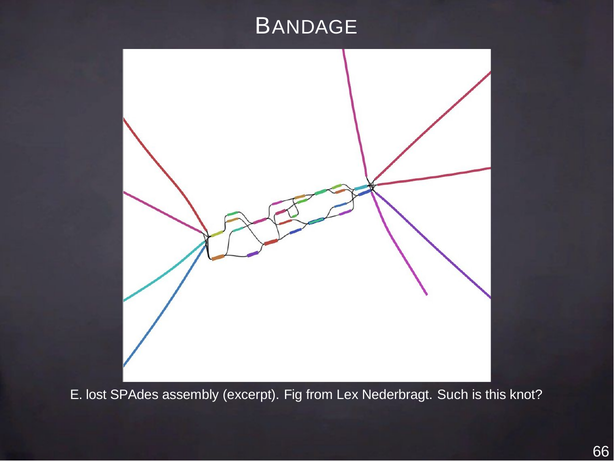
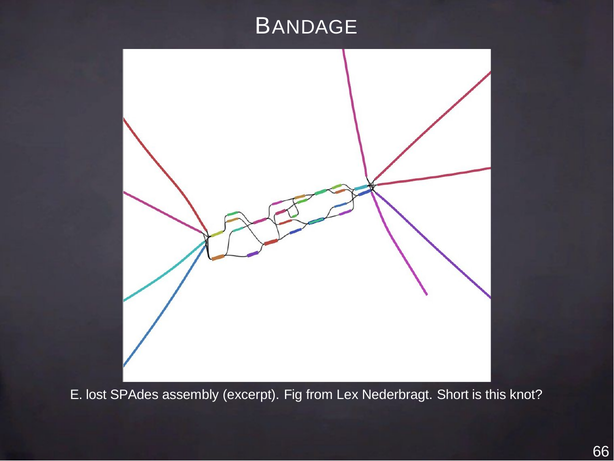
Such: Such -> Short (453, 395)
